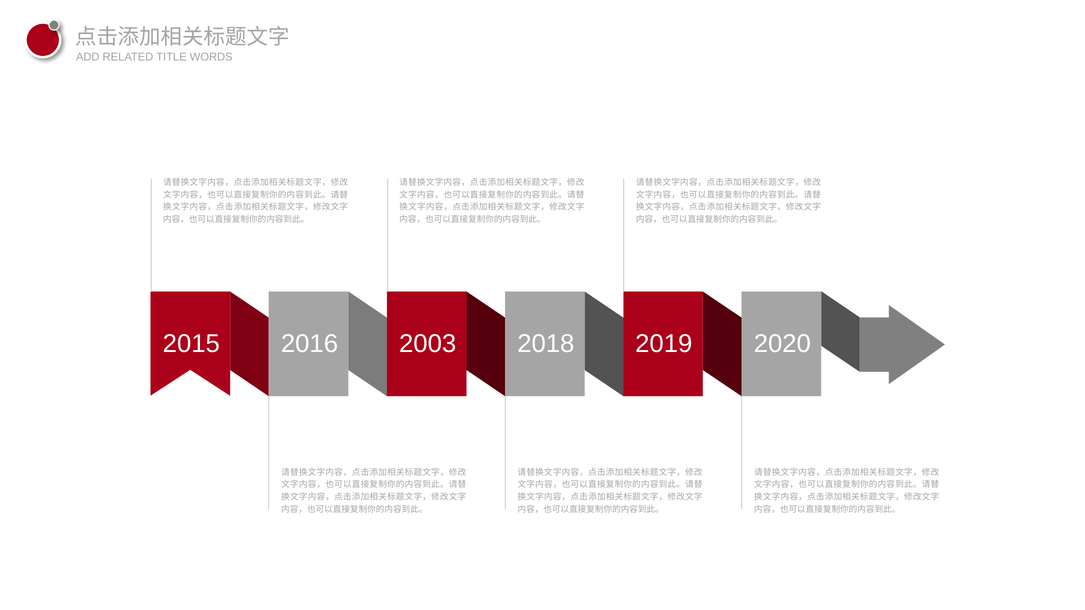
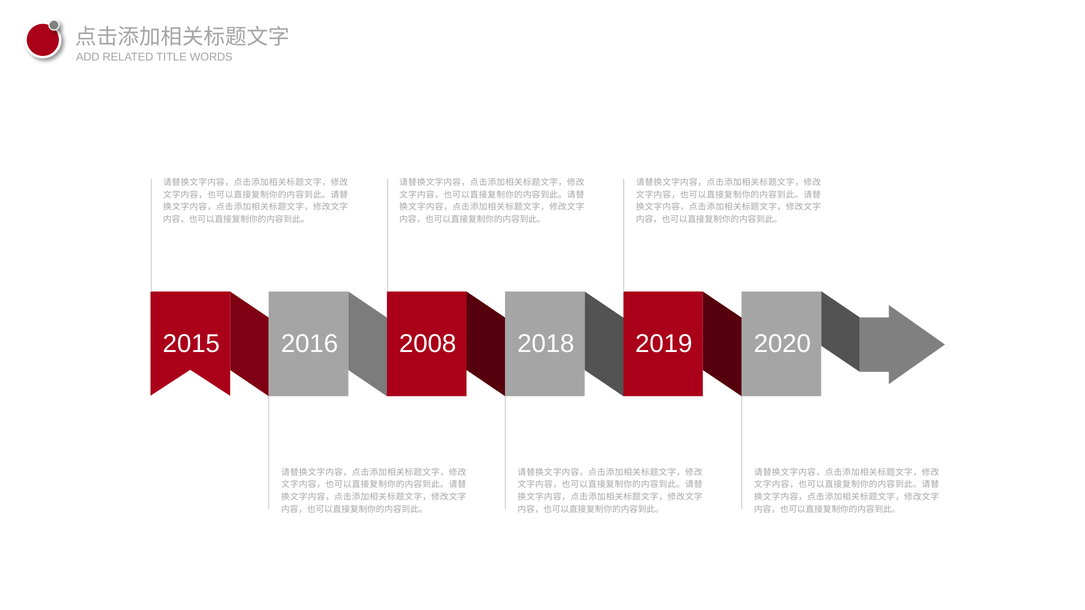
2003: 2003 -> 2008 (428, 344)
